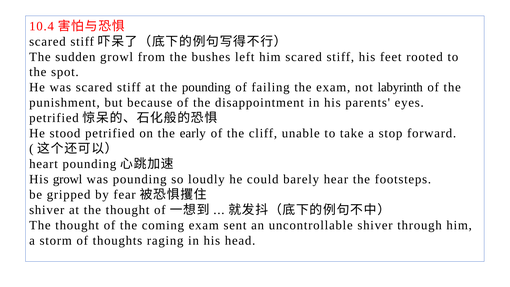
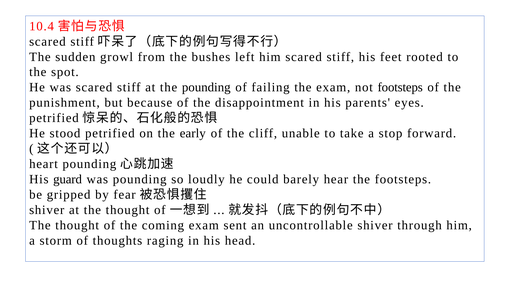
not labyrinth: labyrinth -> footsteps (400, 87)
His growl: growl -> guard (68, 179)
